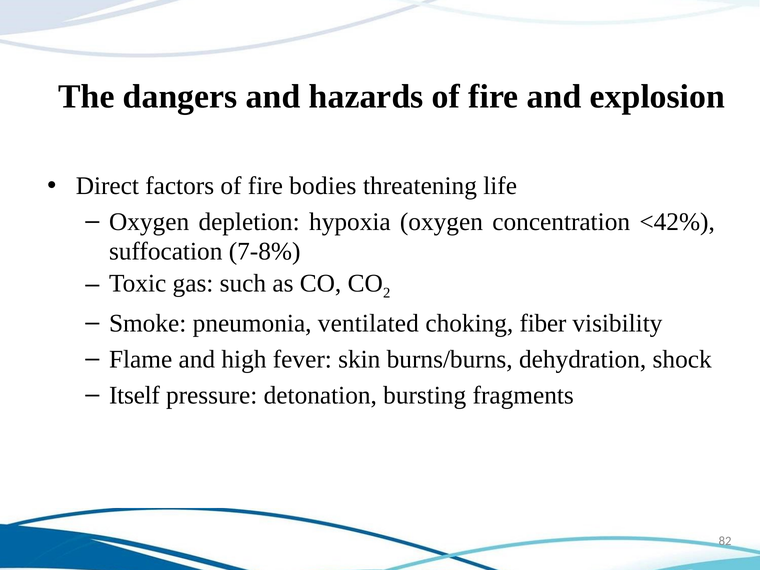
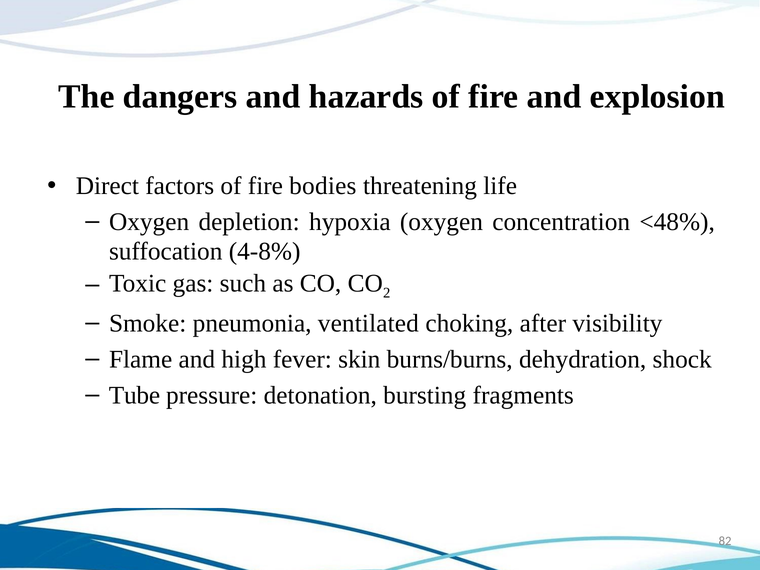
<42%: <42% -> <48% (677, 222)
7-8%: 7-8% -> 4-8% (265, 252)
fiber: fiber -> after (543, 323)
Itself: Itself -> Tube (134, 395)
